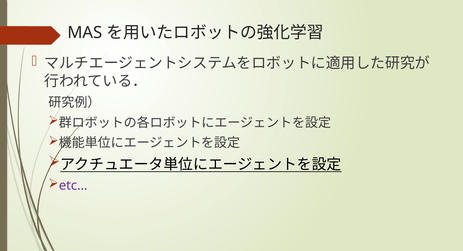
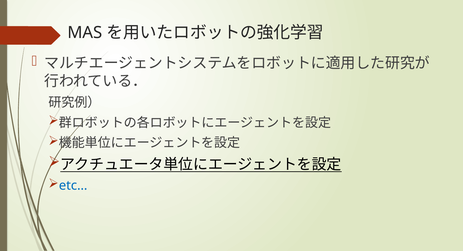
etc… colour: purple -> blue (73, 185)
